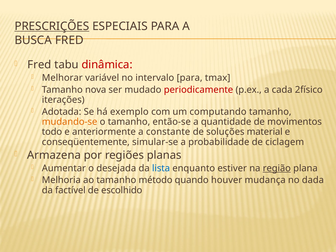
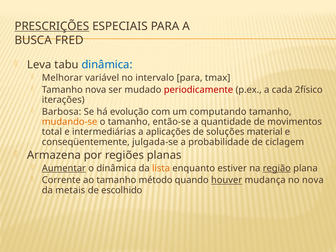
Fred: Fred -> Leva (39, 65)
dinâmica colour: red -> blue (107, 65)
Adotada: Adotada -> Barbosa (62, 112)
exemplo: exemplo -> evolução (129, 112)
todo: todo -> total (52, 132)
anteriormente: anteriormente -> intermediárias (104, 132)
constante: constante -> aplicações (168, 132)
simular-se: simular-se -> julgada-se (155, 142)
Aumentar underline: none -> present (64, 168)
o desejada: desejada -> dinâmica (116, 168)
lista colour: blue -> orange (161, 168)
Melhoria: Melhoria -> Corrente (61, 180)
houver underline: none -> present (227, 180)
no dada: dada -> nova (313, 180)
factível: factível -> metais (70, 190)
